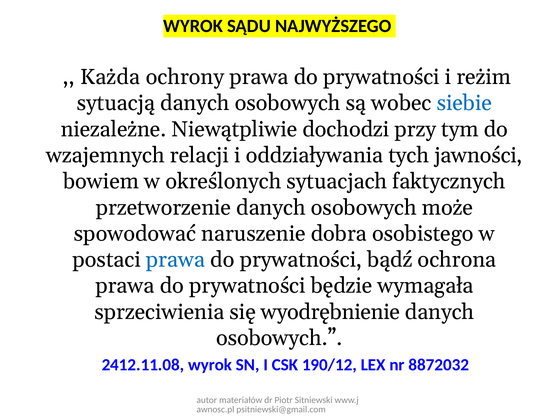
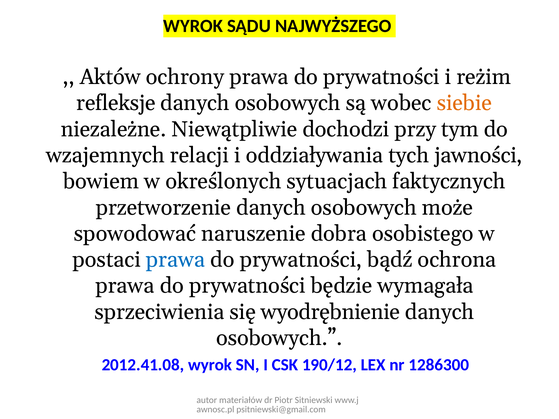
Każda: Każda -> Aktów (110, 77)
sytuacją: sytuacją -> refleksje (116, 103)
siebie colour: blue -> orange (464, 103)
2412.11.08: 2412.11.08 -> 2012.41.08 (143, 365)
8872032: 8872032 -> 1286300 (439, 365)
